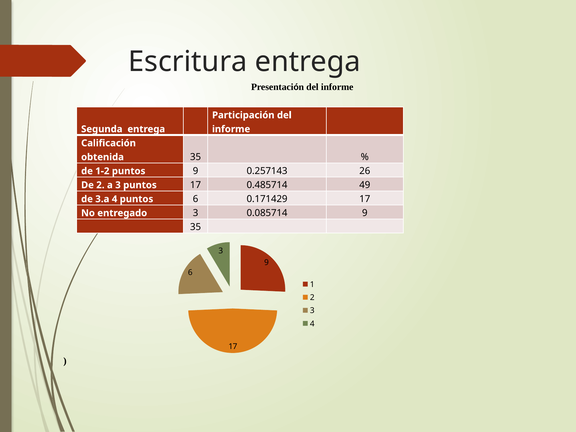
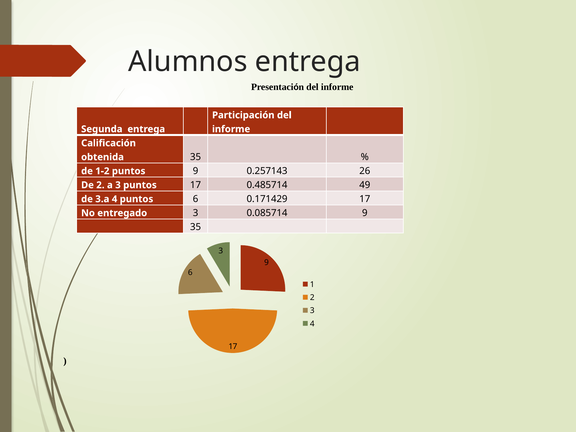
Escritura: Escritura -> Alumnos (188, 61)
